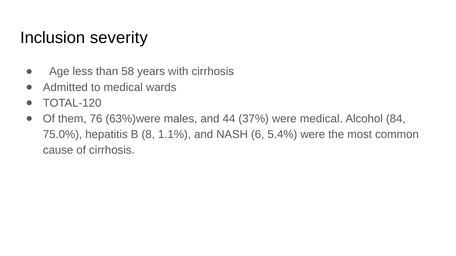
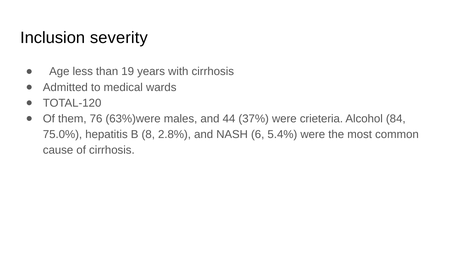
58: 58 -> 19 (128, 72)
were medical: medical -> crieteria (321, 119)
1.1%: 1.1% -> 2.8% (174, 135)
